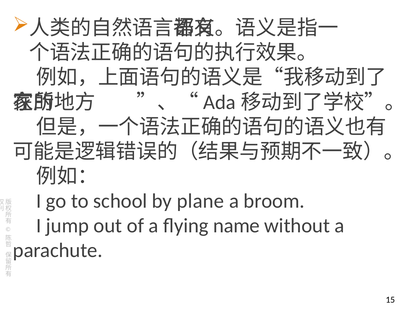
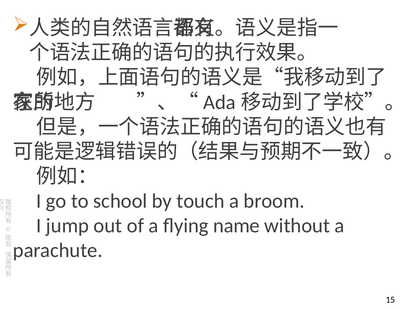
plane: plane -> touch (201, 201)
